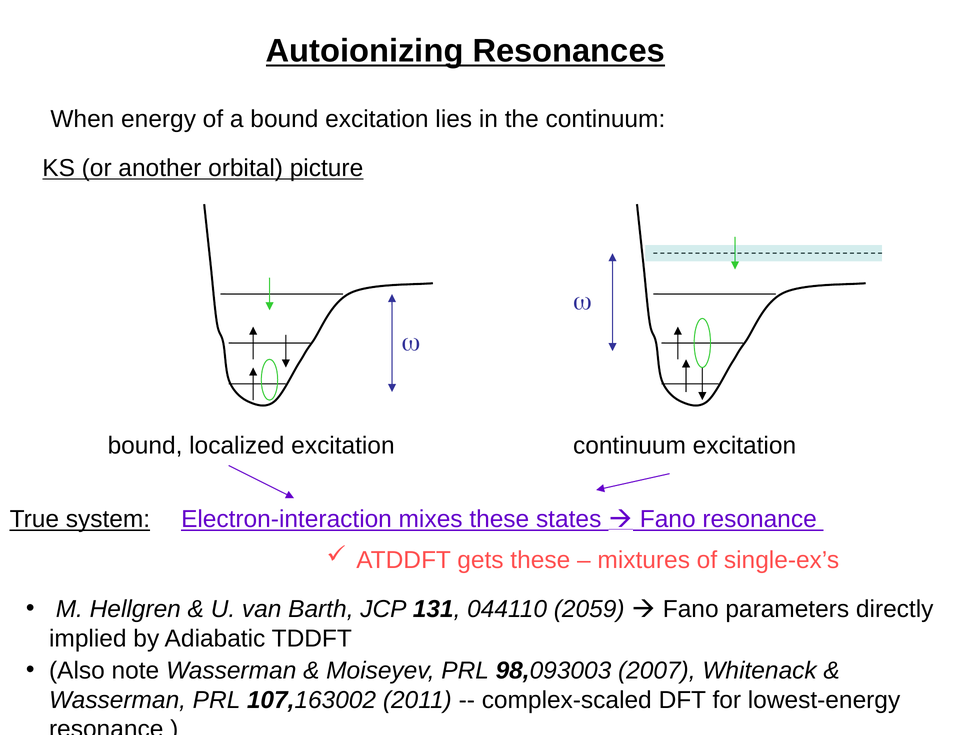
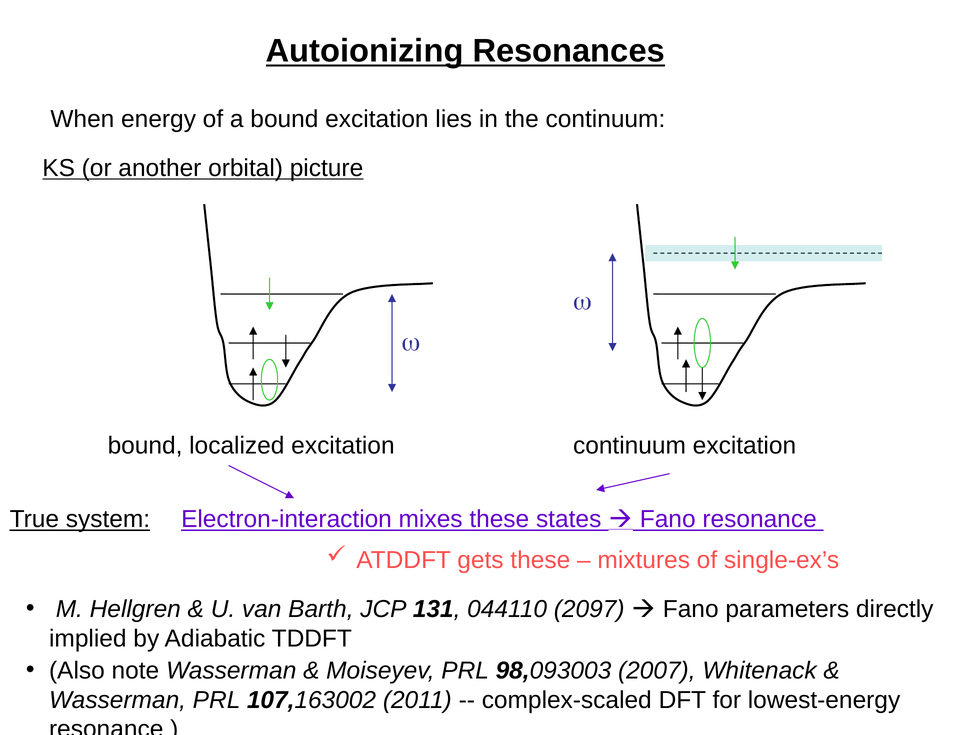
2059: 2059 -> 2097 (589, 609)
